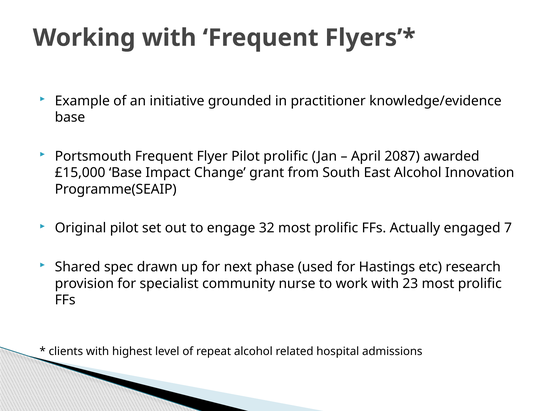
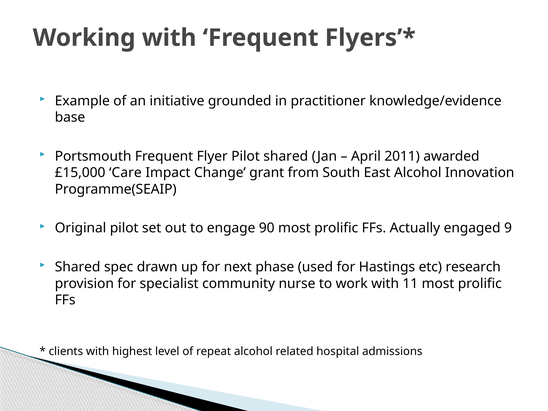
Pilot prolific: prolific -> shared (286, 156)
2087: 2087 -> 2011 (402, 156)
£15,000 Base: Base -> Care (125, 173)
32: 32 -> 90 (267, 228)
7: 7 -> 9 (508, 228)
23: 23 -> 11 (410, 284)
